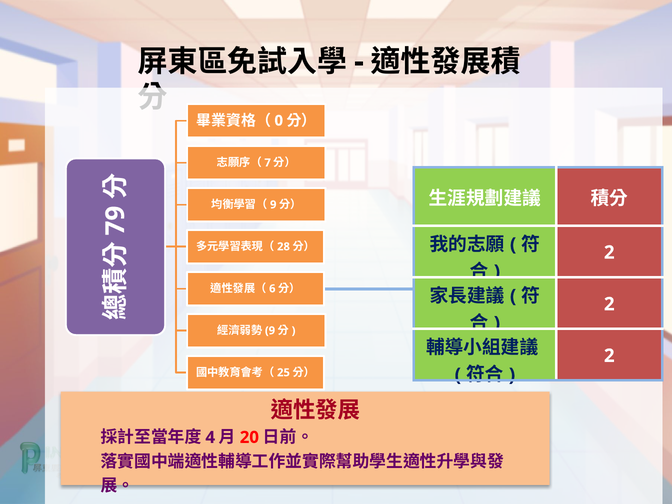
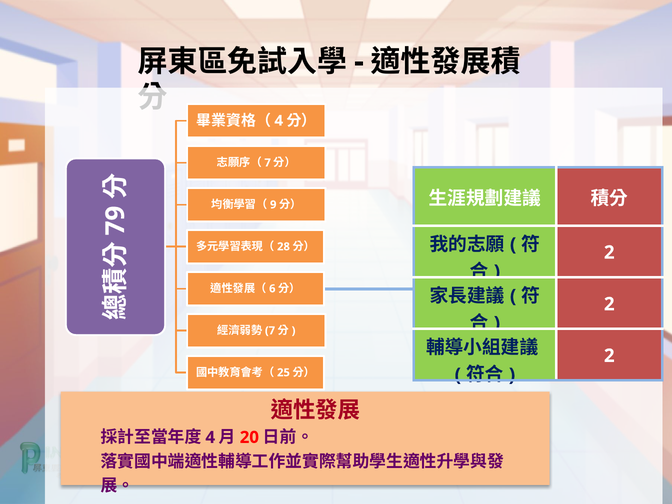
0: 0 -> 4 (279, 121)
9: 9 -> 7 (270, 331)
